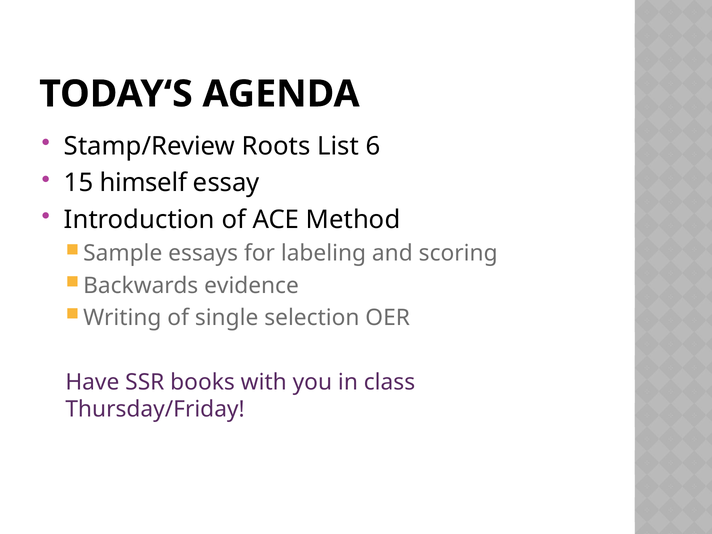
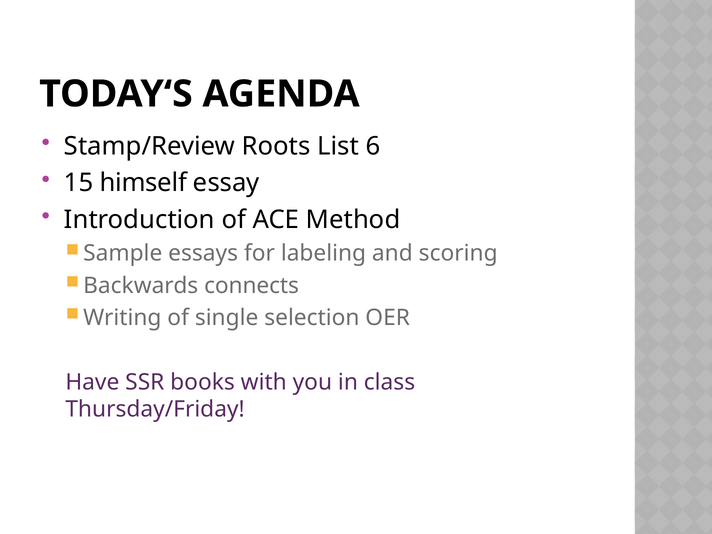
evidence: evidence -> connects (252, 286)
